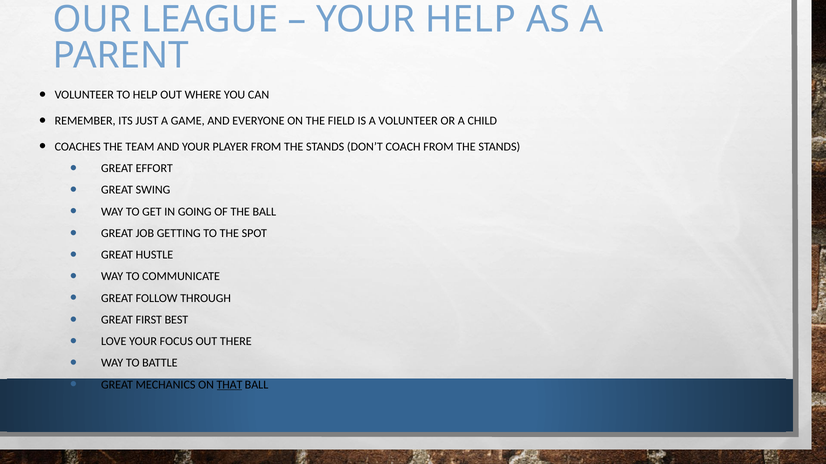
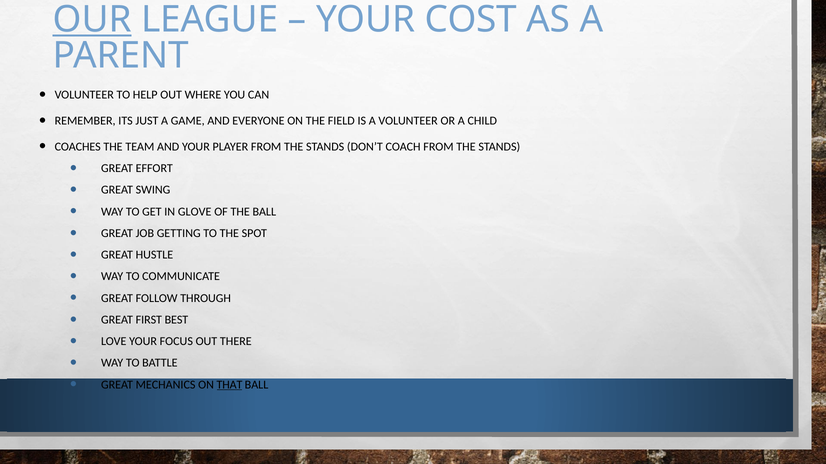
OUR underline: none -> present (92, 20)
YOUR HELP: HELP -> COST (471, 20)
GOING: GOING -> GLOVE (195, 212)
